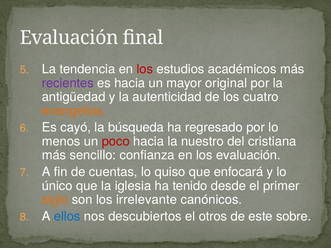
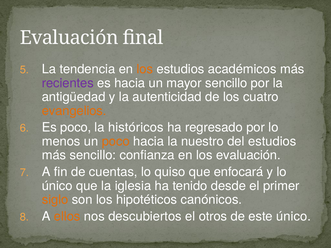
los colour: red -> orange (145, 69)
mayor original: original -> sencillo (226, 83)
Es cayó: cayó -> poco (76, 128)
búsqueda: búsqueda -> históricos (136, 128)
poco colour: red -> orange (116, 141)
del cristiana: cristiana -> estudios (272, 141)
irrelevante: irrelevante -> hipotéticos (147, 200)
ellos colour: blue -> orange (67, 217)
este sobre: sobre -> único (294, 217)
